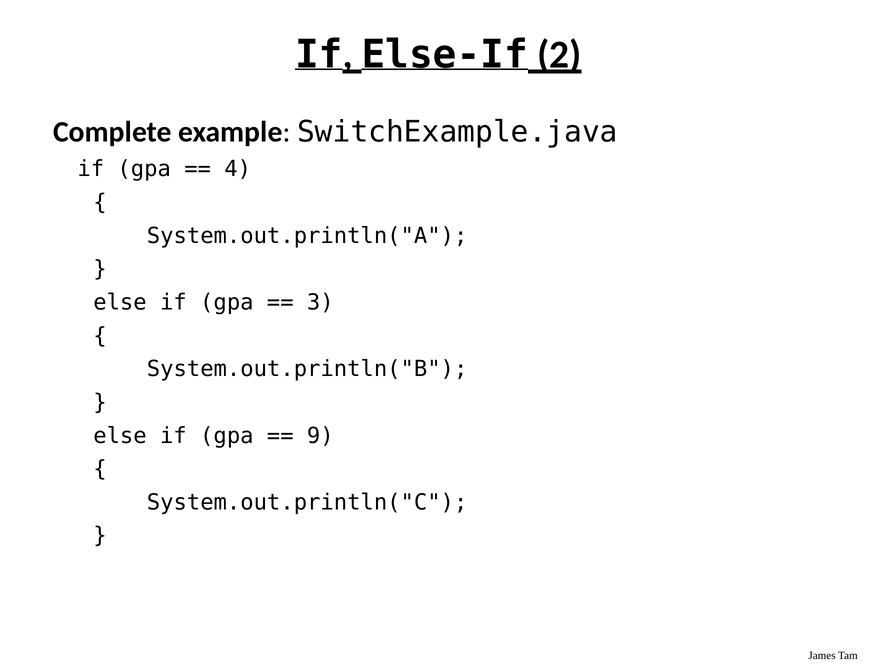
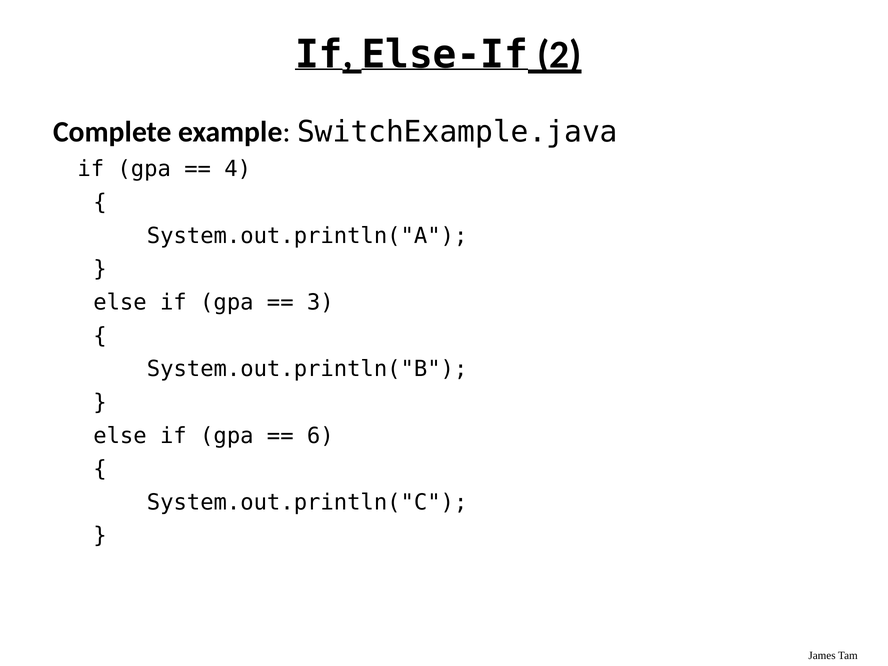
9: 9 -> 6 (320, 436)
